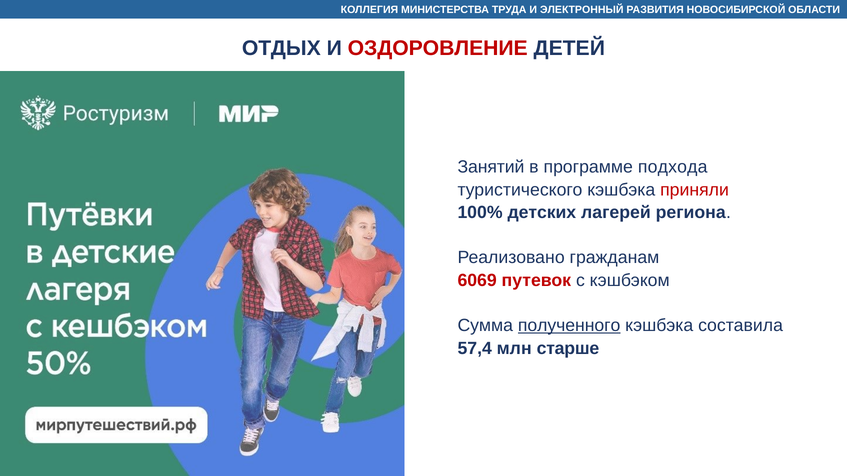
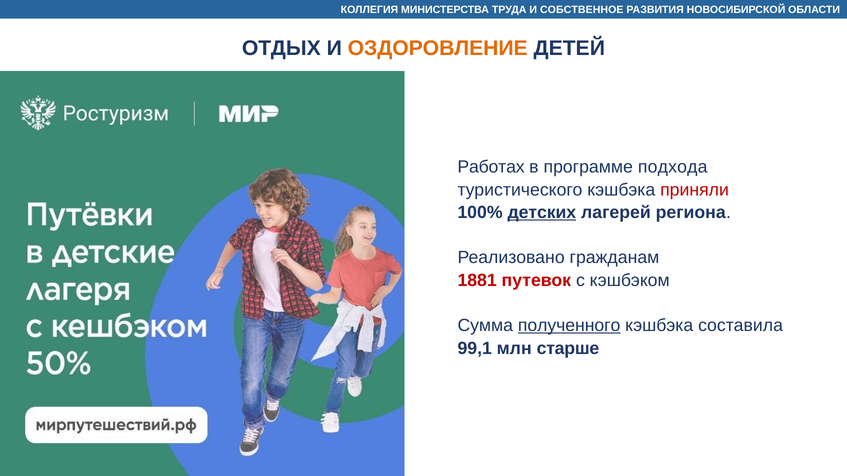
ЭЛЕКТРОННЫЙ: ЭЛЕКТРОННЫЙ -> СОБСТВЕННОЕ (582, 10)
ОЗДОРОВЛЕНИЕ colour: red -> orange (438, 49)
Занятий: Занятий -> Работах (491, 167)
детских underline: none -> present (542, 213)
6069: 6069 -> 1881 (477, 281)
57,4: 57,4 -> 99,1 (475, 349)
